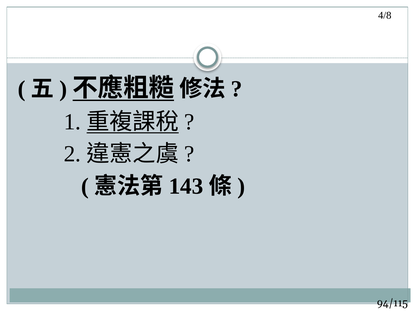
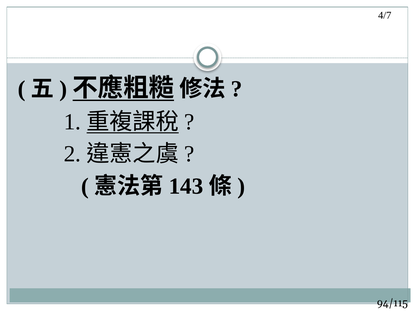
4/8: 4/8 -> 4/7 (385, 15)
